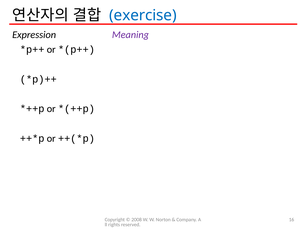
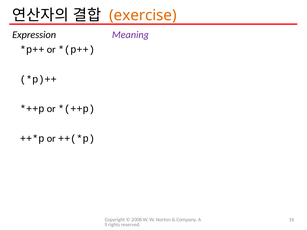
exercise colour: blue -> orange (143, 15)
